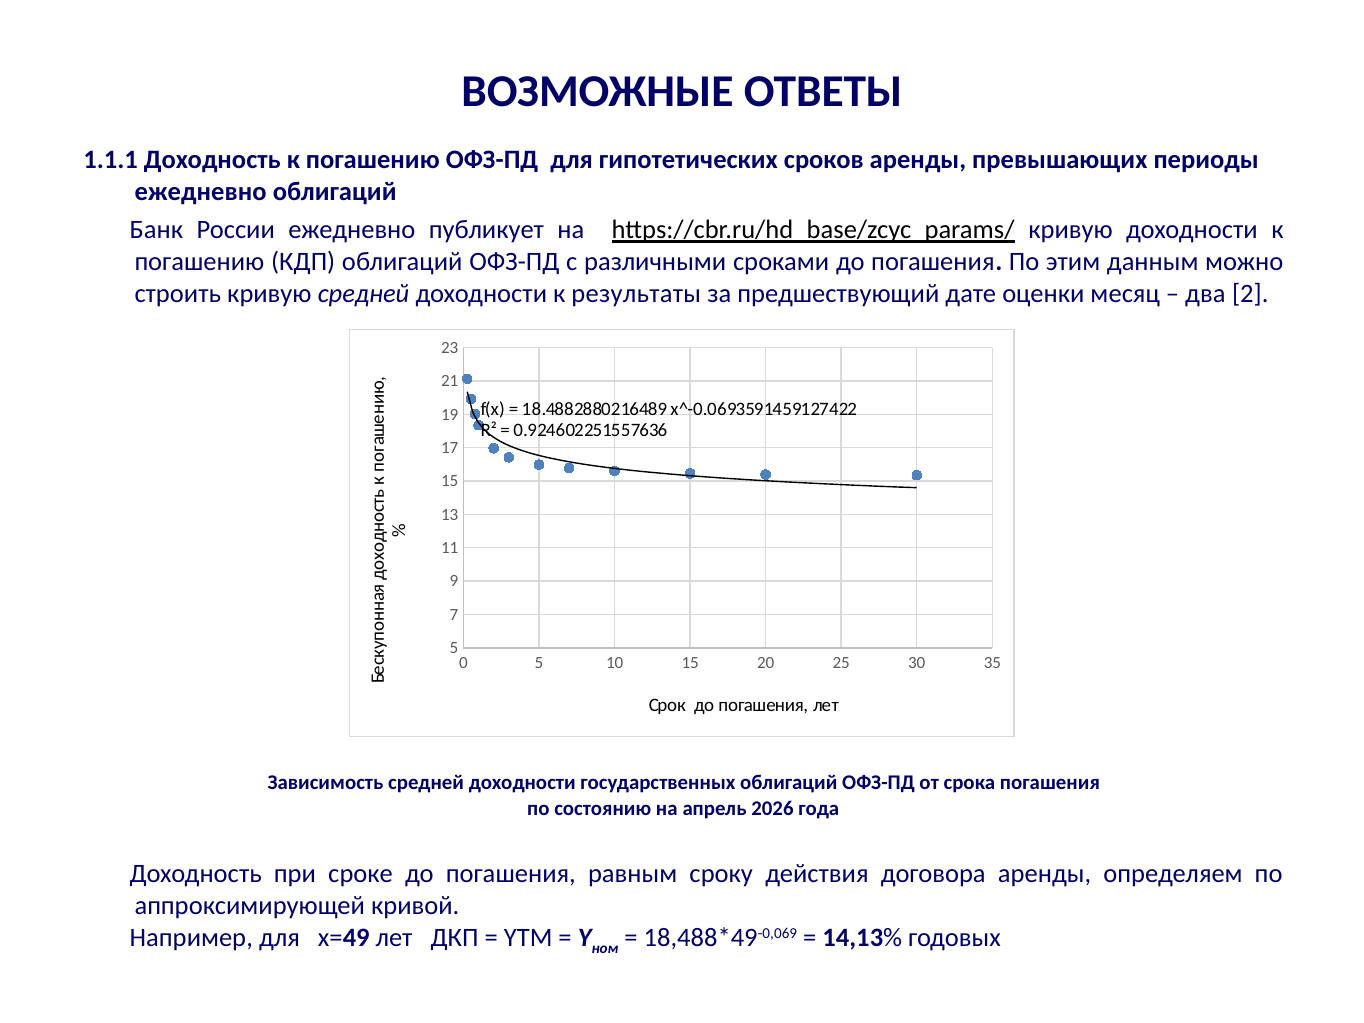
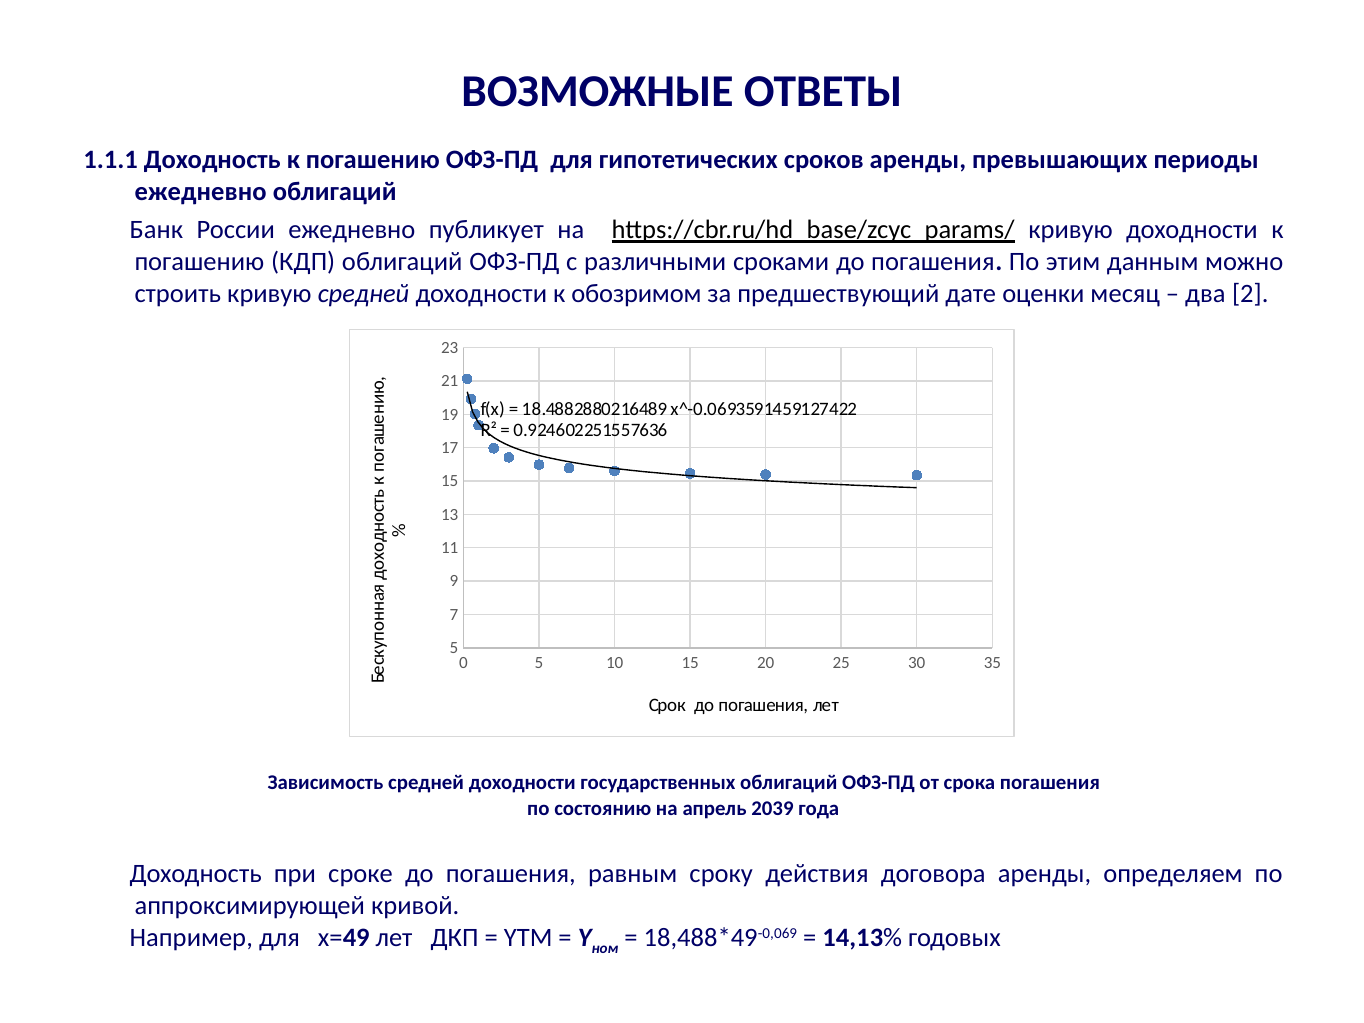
результаты: результаты -> обозримом (636, 294)
2026: 2026 -> 2039 (772, 809)
